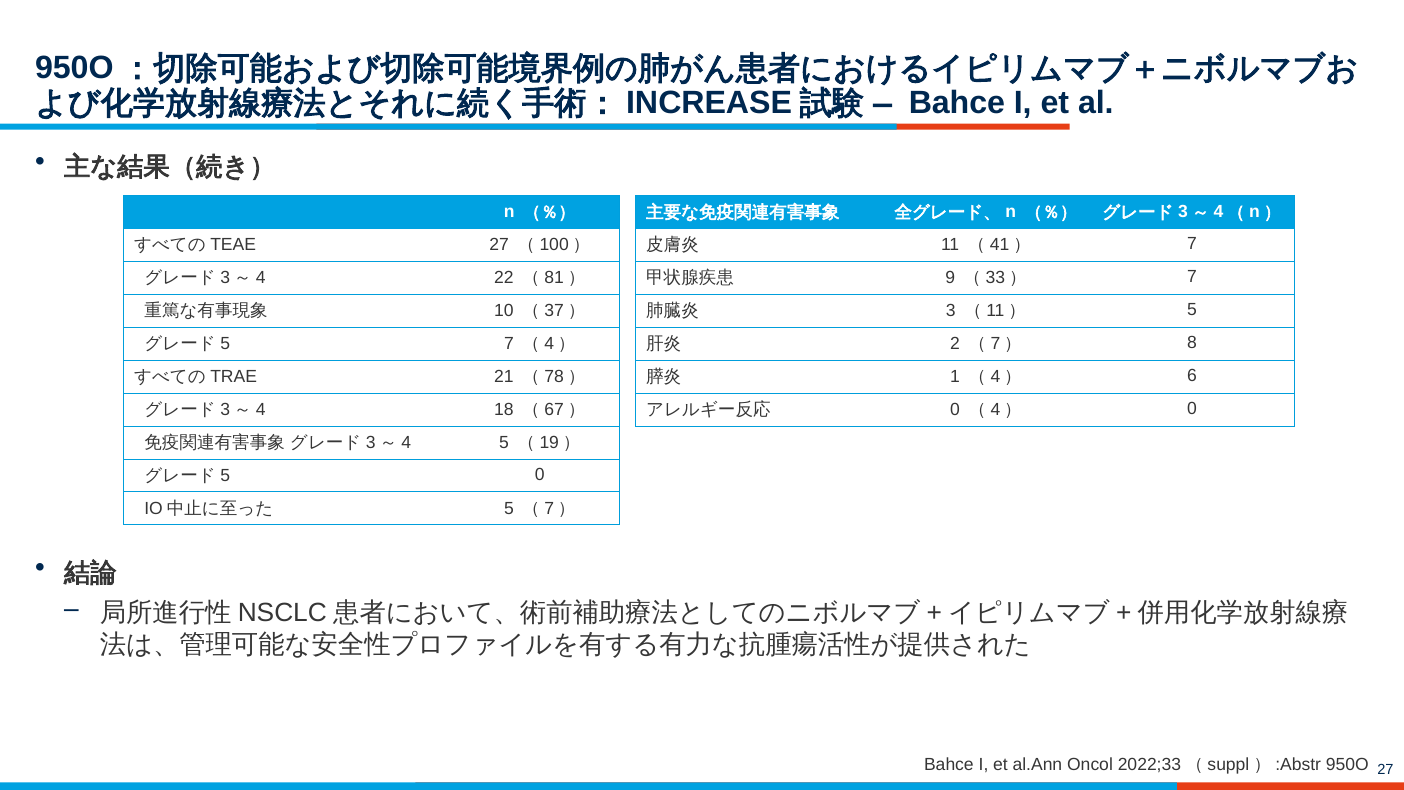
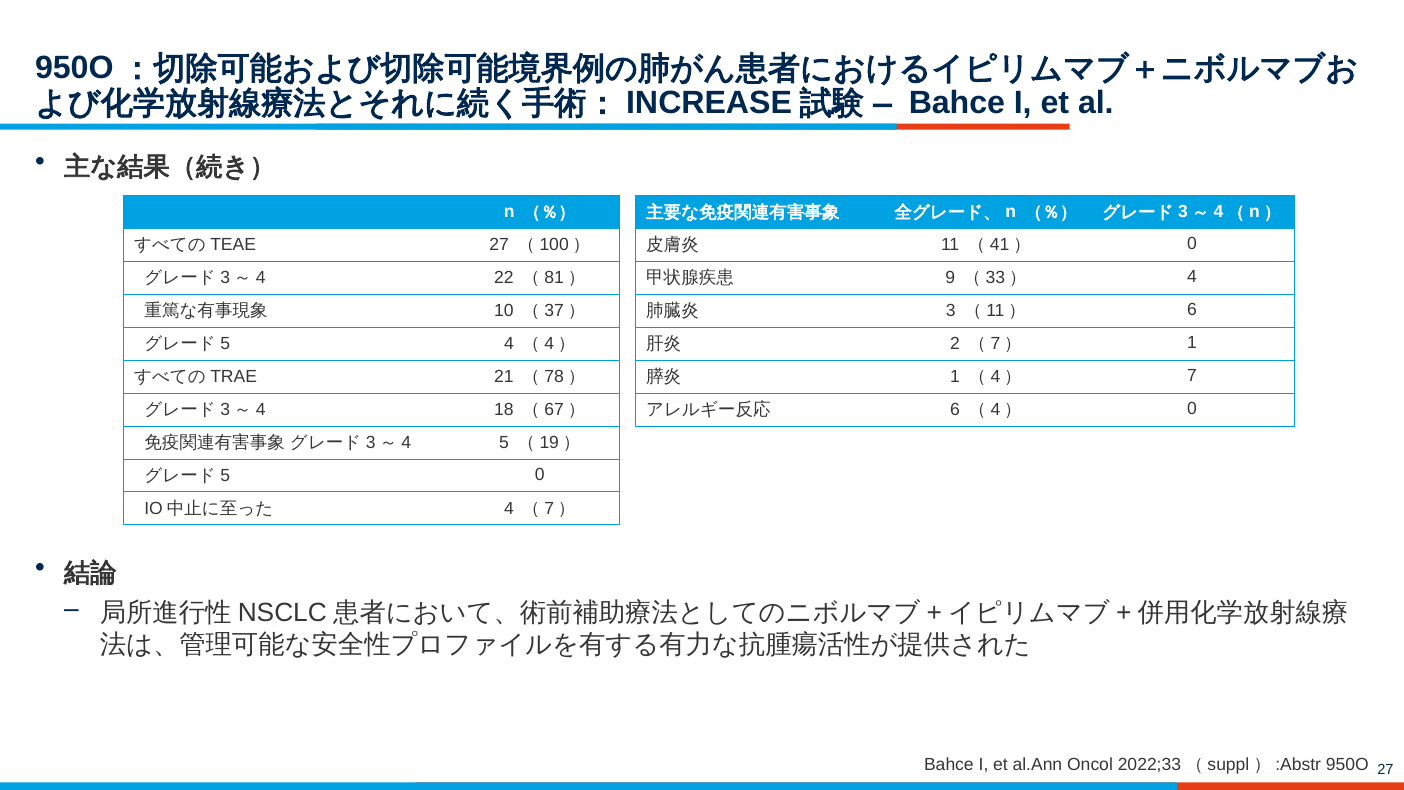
7: 7 -> 0 (1192, 244)
7: 7 -> 4 (1192, 277)
5: 5 -> 6 (1192, 310)
5 7: 7 -> 4 (509, 344)
8: 8 -> 1 (1192, 343)
6: 6 -> 7 (1192, 376)
0: 0 -> 6 (955, 409)
5: 5 -> 4 (509, 508)
